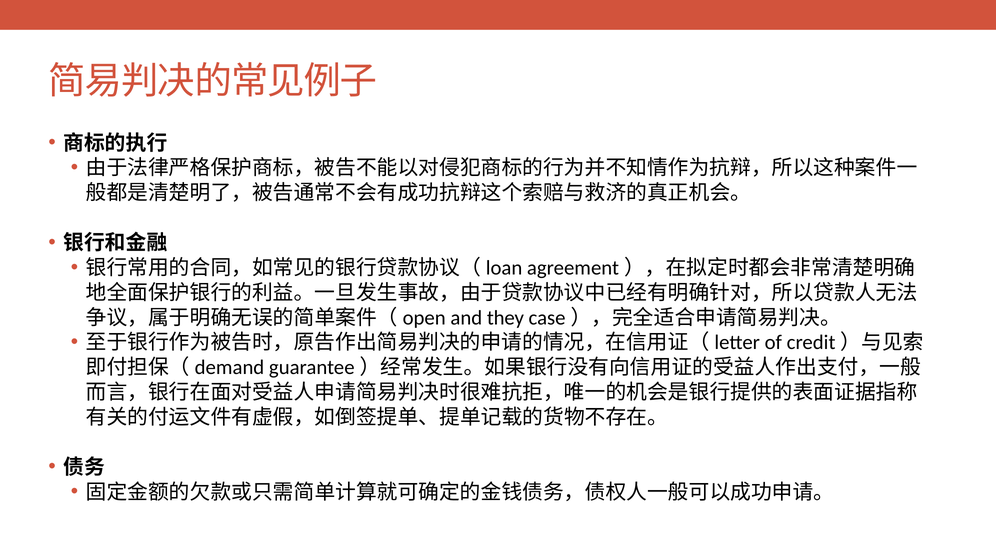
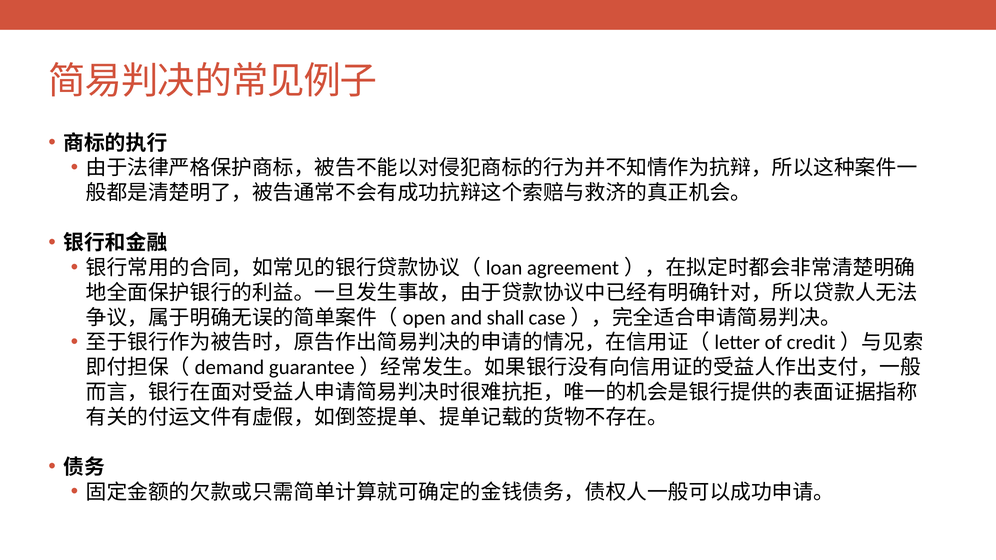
they: they -> shall (505, 318)
